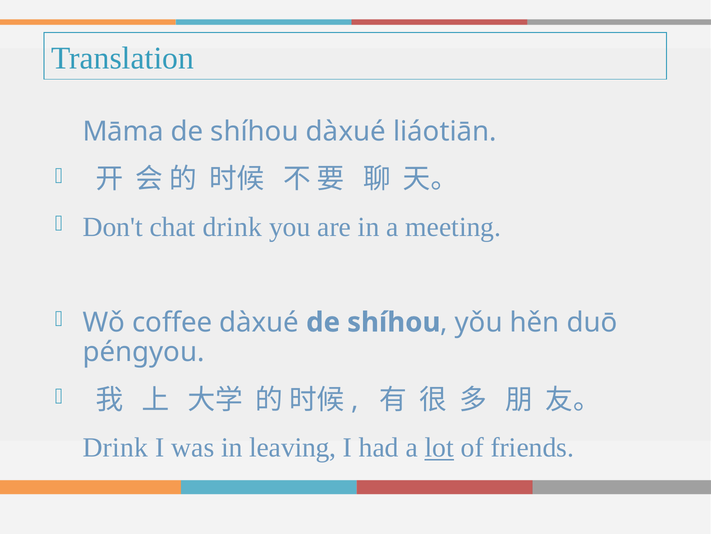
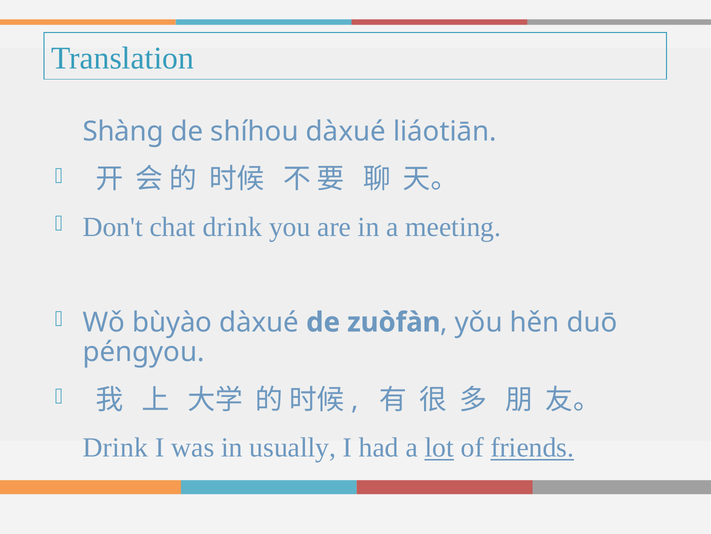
Māma: Māma -> Shàng (123, 131)
coffee: coffee -> bùyào (172, 322)
dàxué de shíhou: shíhou -> zuòfàn (394, 322)
leaving: leaving -> usually (293, 447)
friends underline: none -> present (532, 447)
